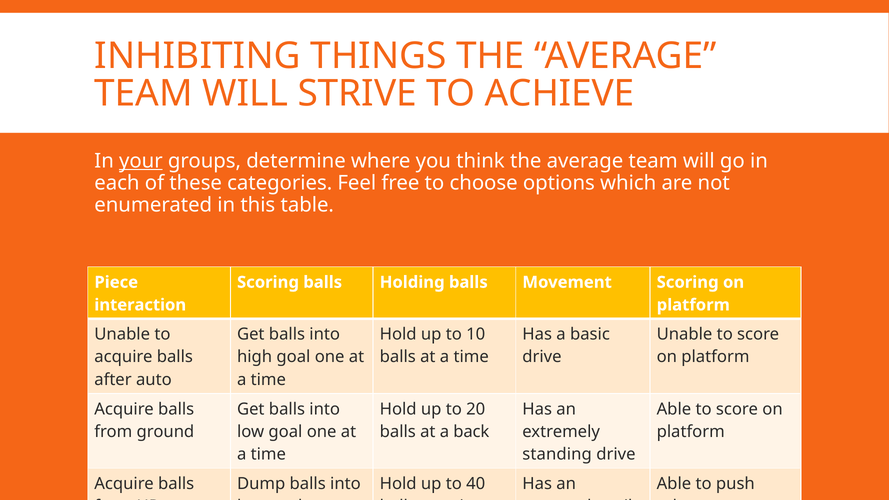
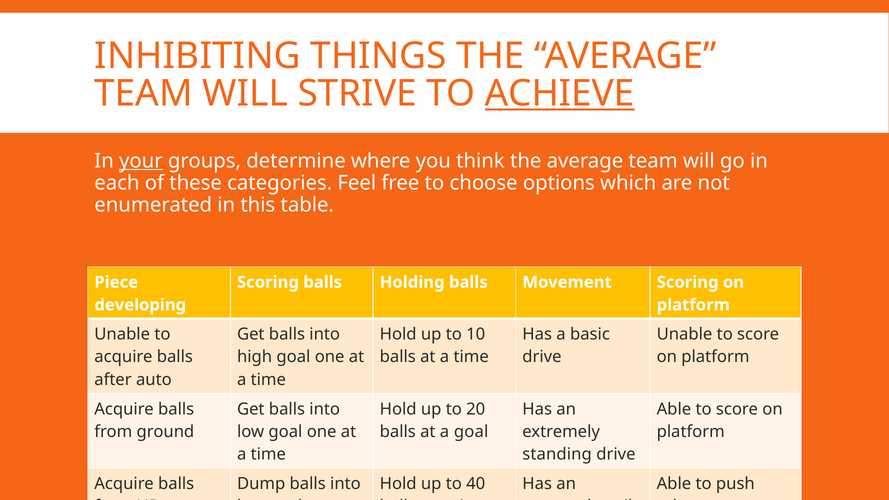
ACHIEVE underline: none -> present (560, 94)
interaction: interaction -> developing (140, 305)
a back: back -> goal (471, 432)
